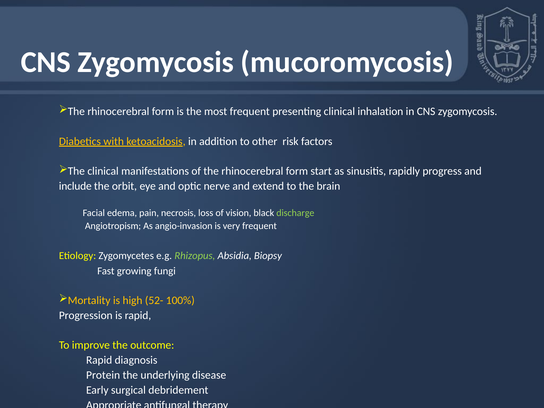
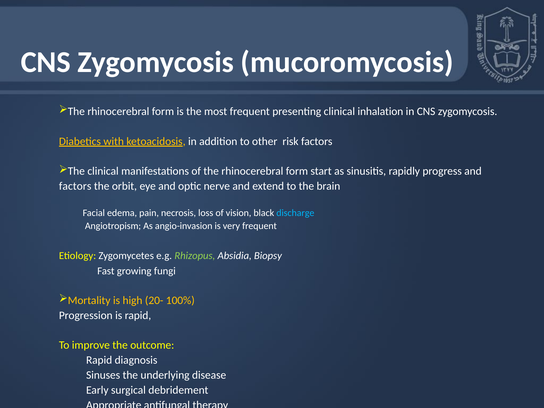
include: include -> factors (75, 186)
discharge colour: light green -> light blue (295, 213)
52-: 52- -> 20- (154, 300)
Protein: Protein -> Sinuses (103, 375)
